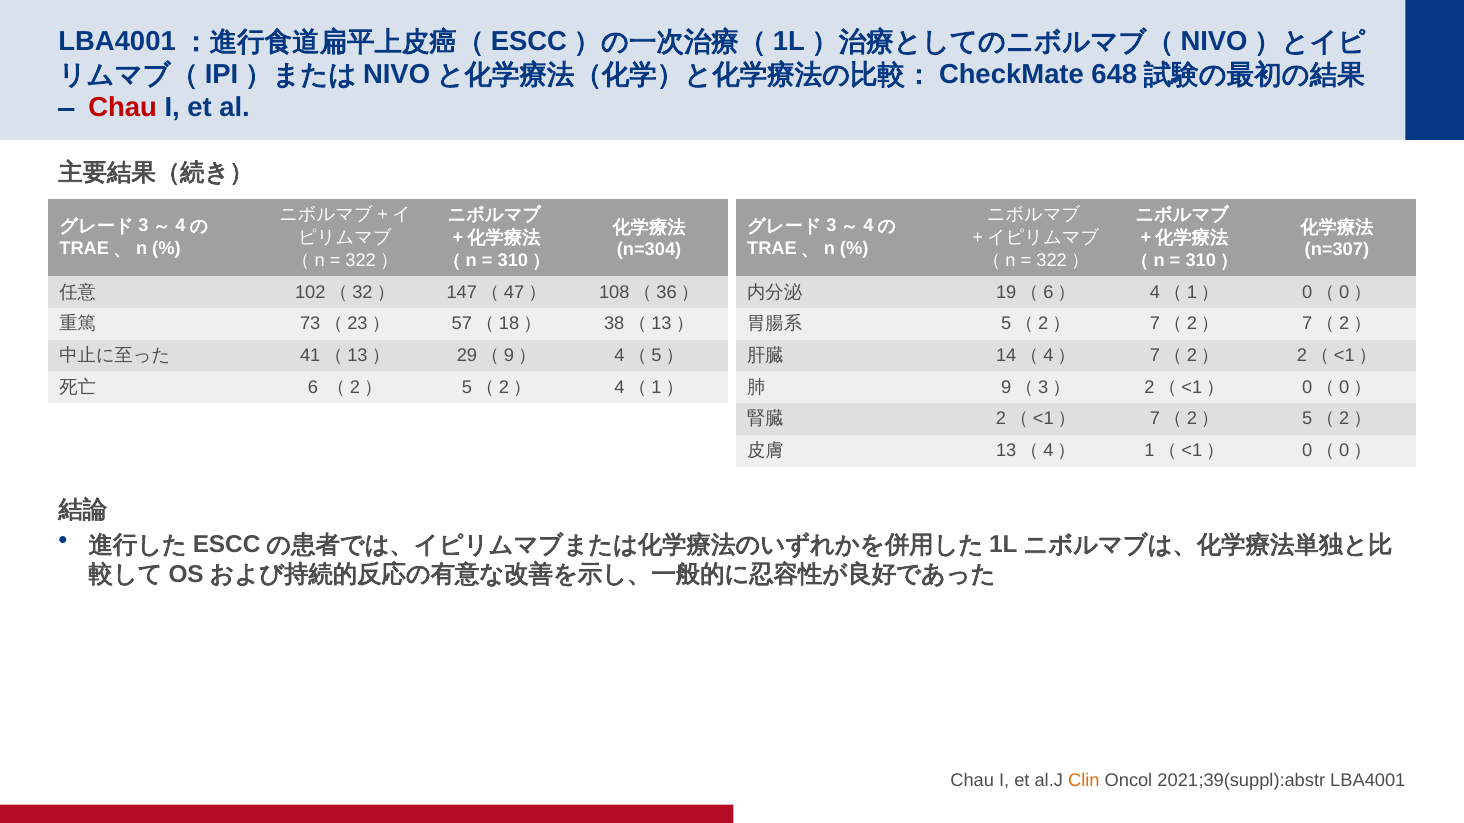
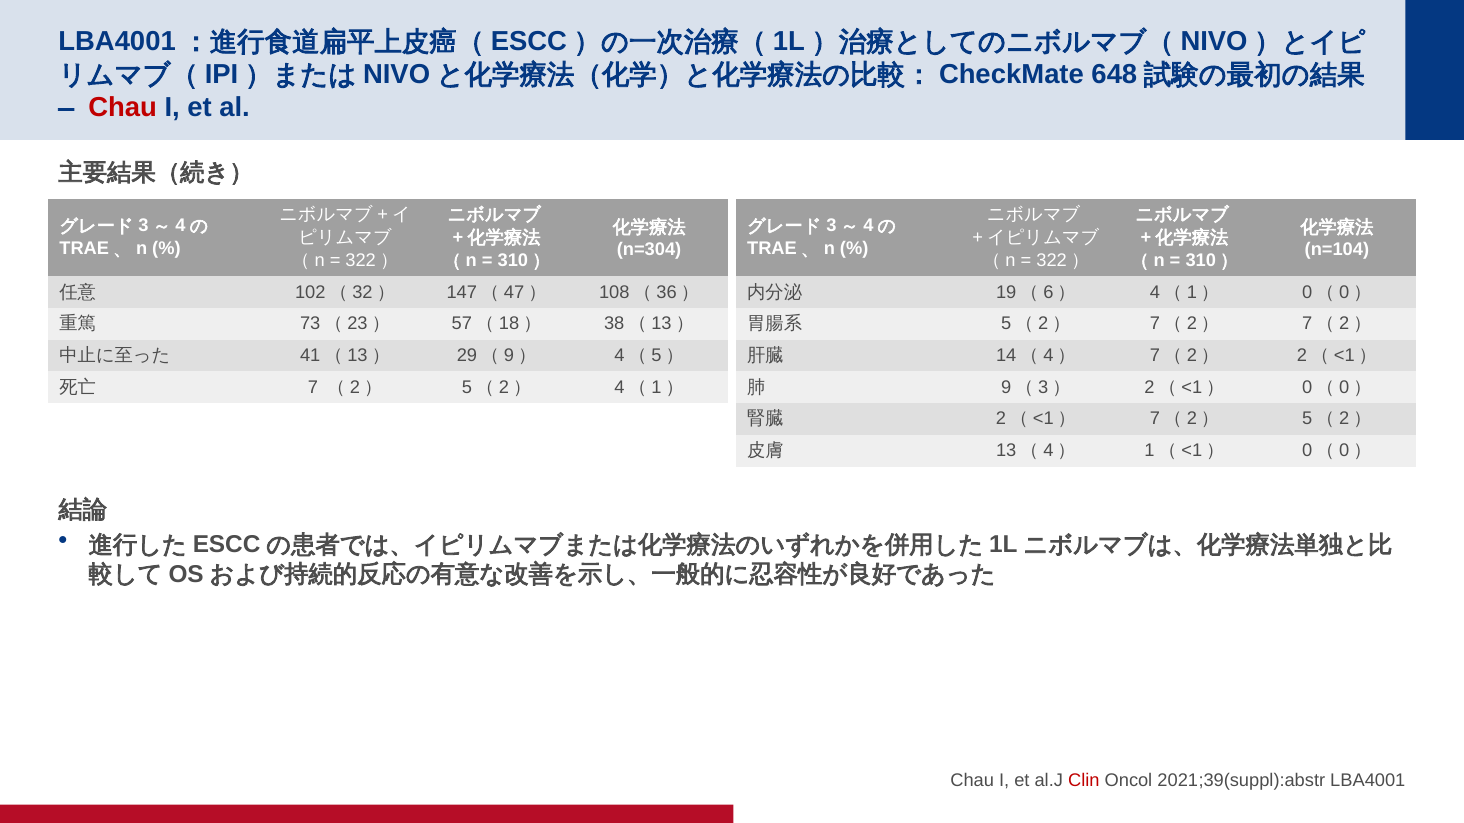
n=307: n=307 -> n=104 (1337, 249)
6: 6 -> 7 (313, 387)
Clin colour: orange -> red (1084, 781)
